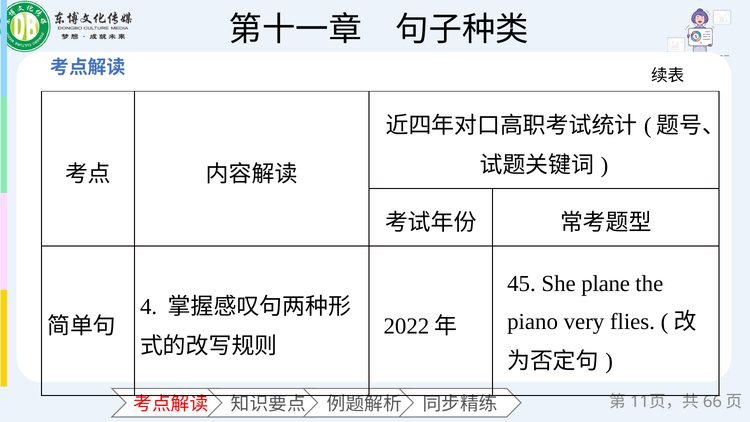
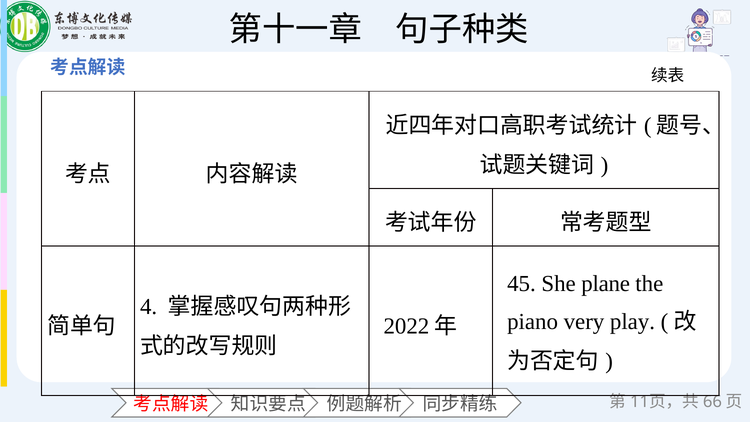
flies: flies -> play (632, 322)
